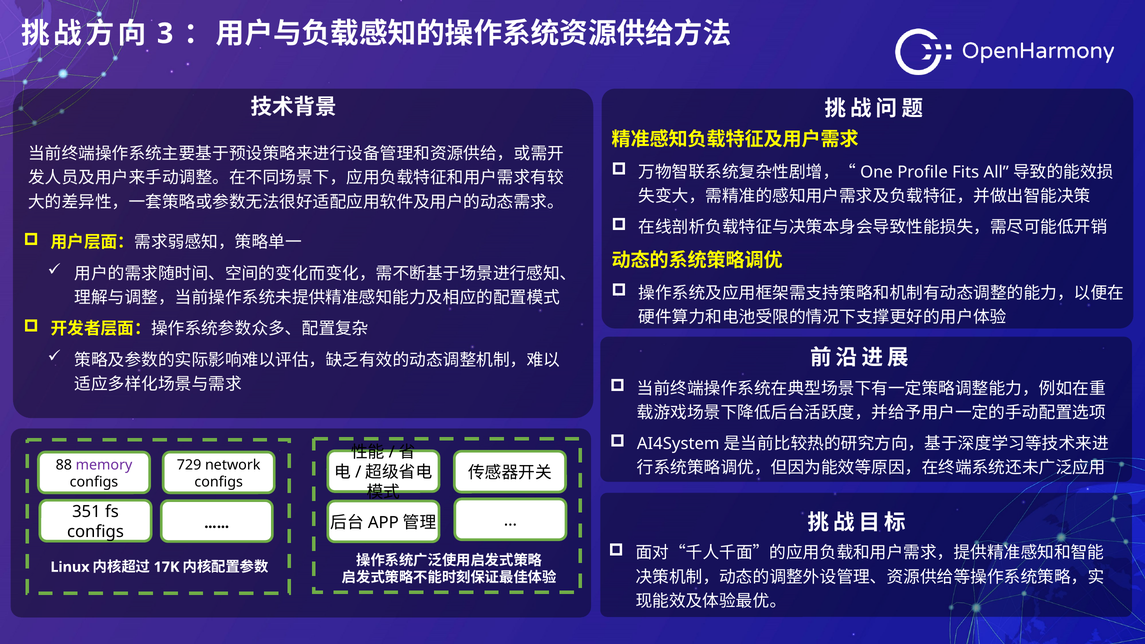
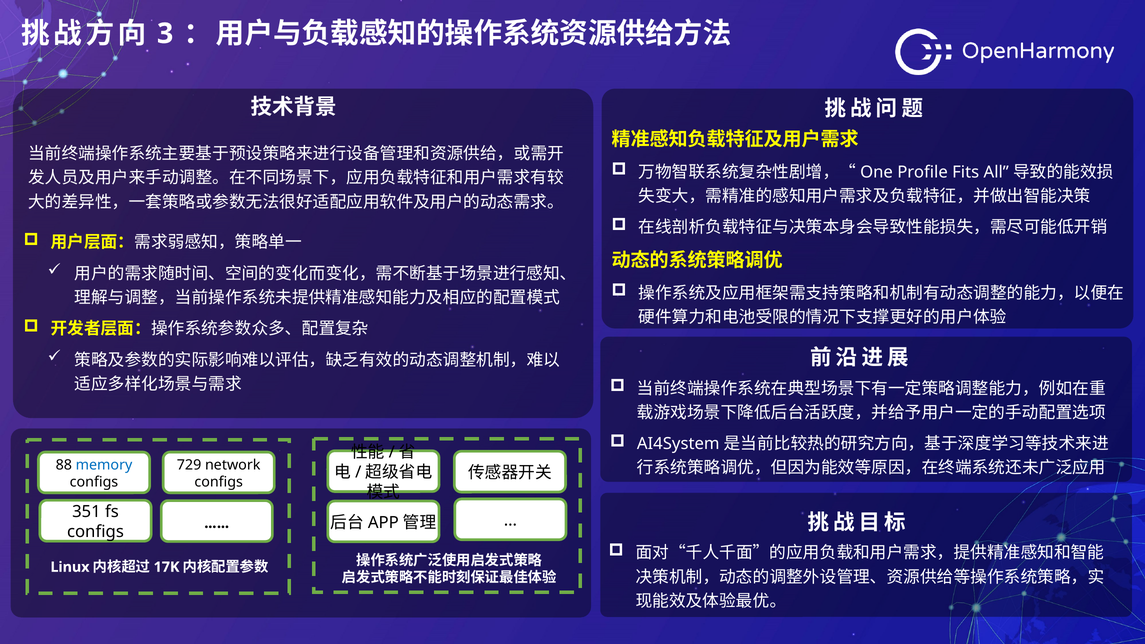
memory colour: purple -> blue (104, 465)
